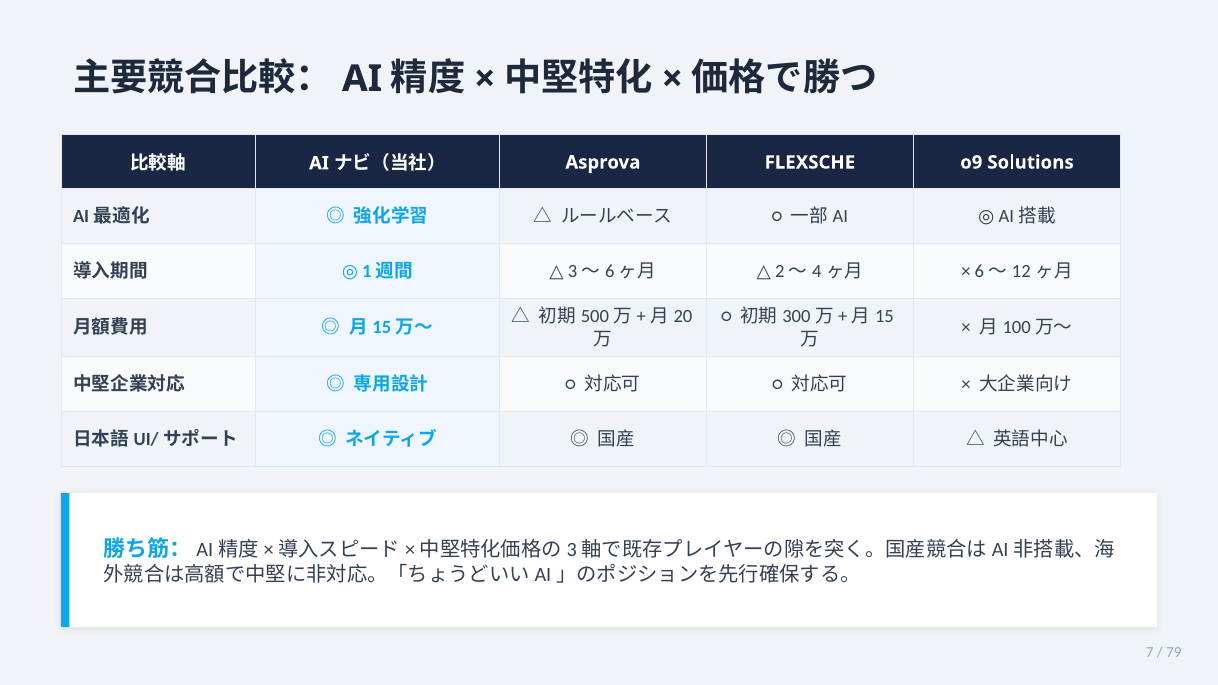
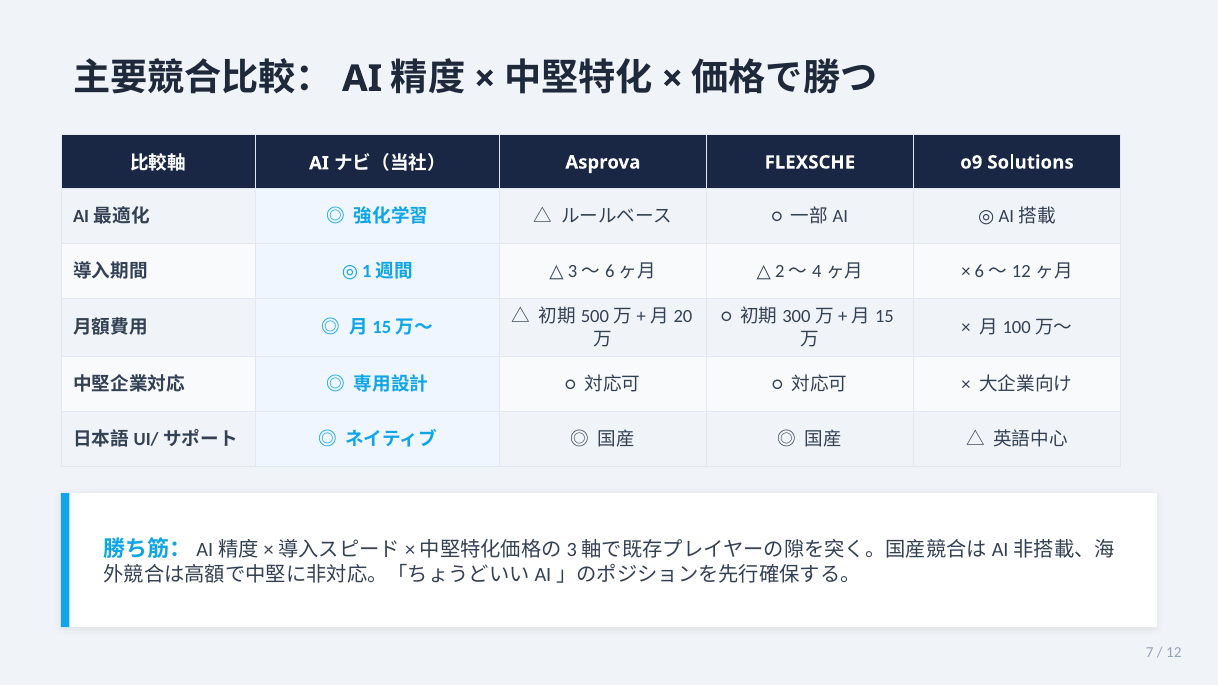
79: 79 -> 12 (1174, 653)
